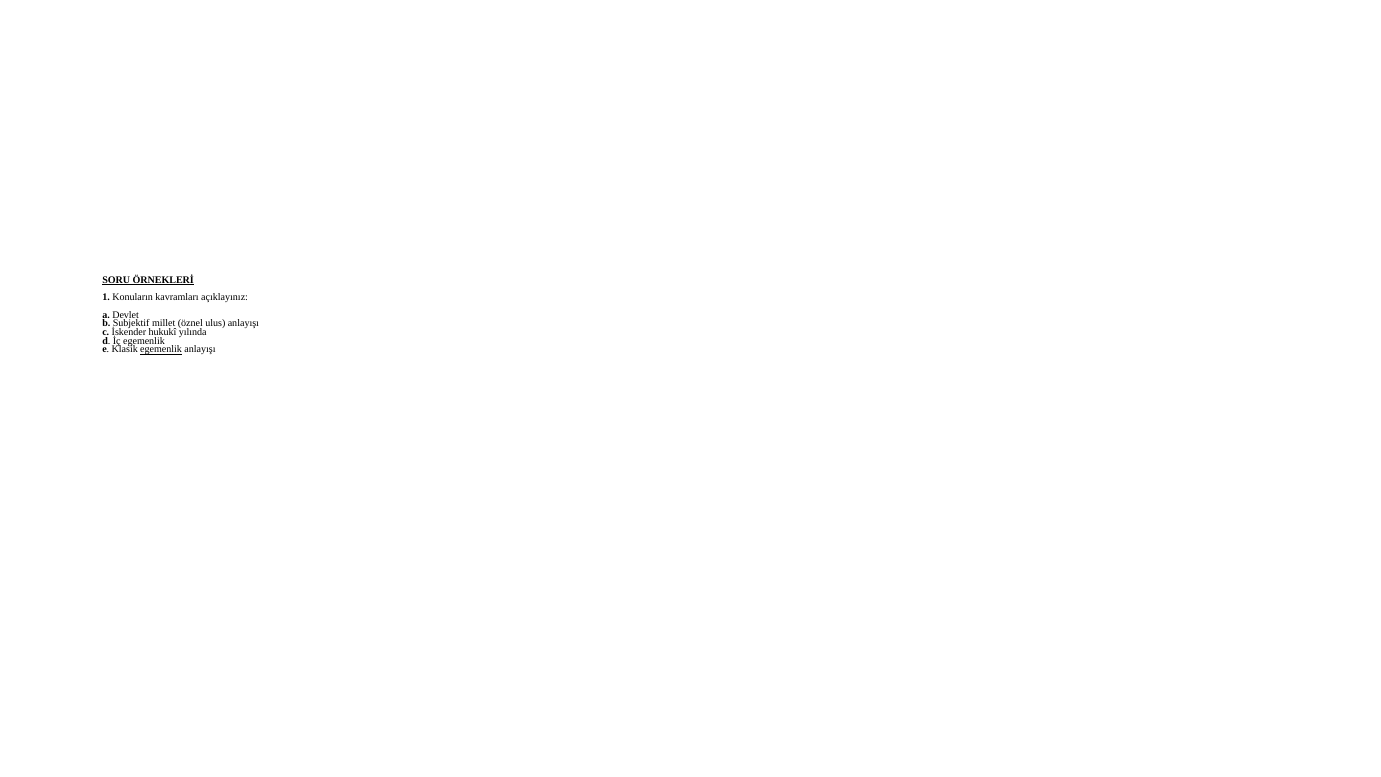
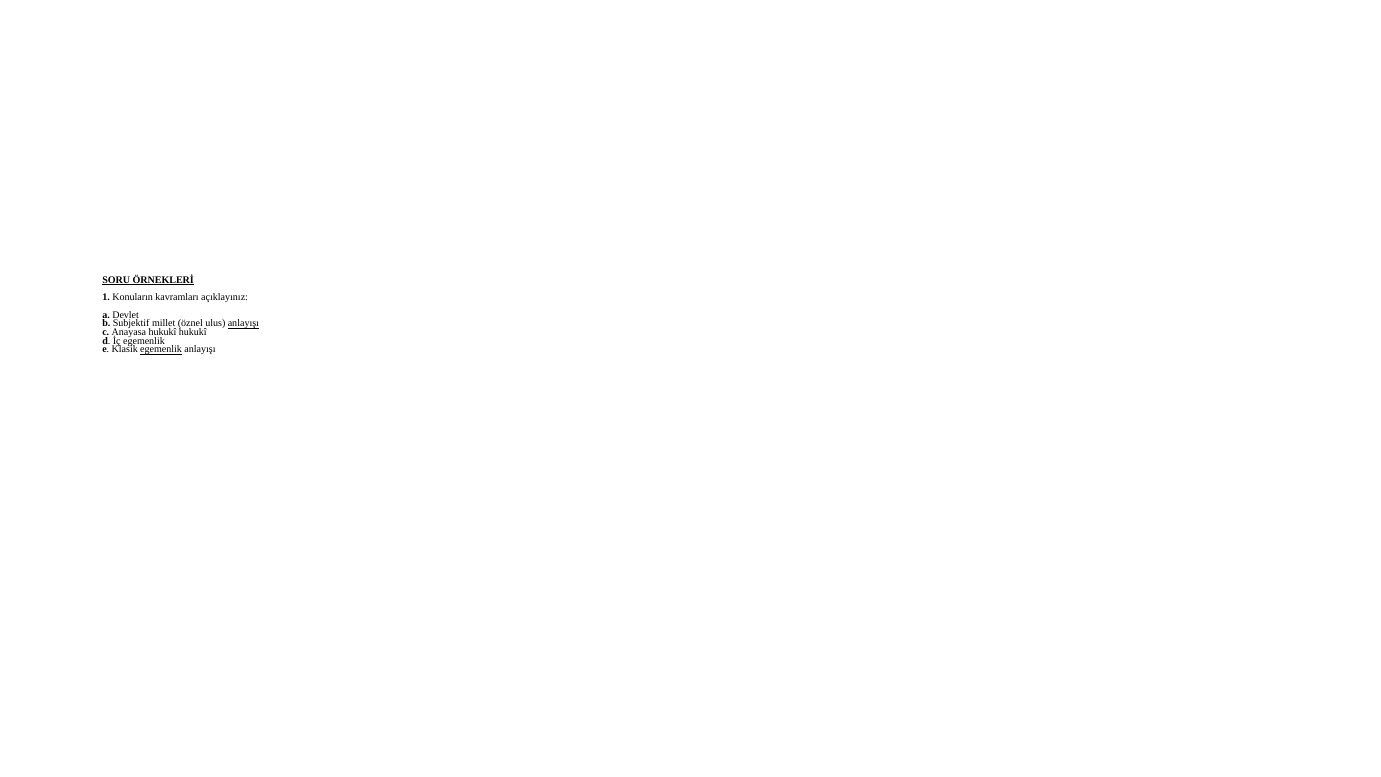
anlayışı underline: none -> present (243, 324)
İskender: İskender -> Anayasa (129, 332)
hukukî yılında: yılında -> hukukî (193, 332)
